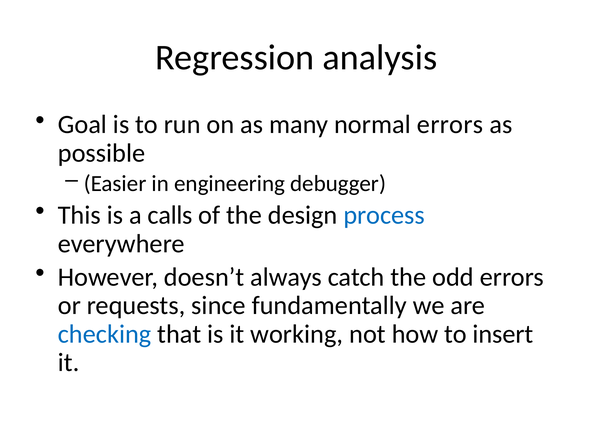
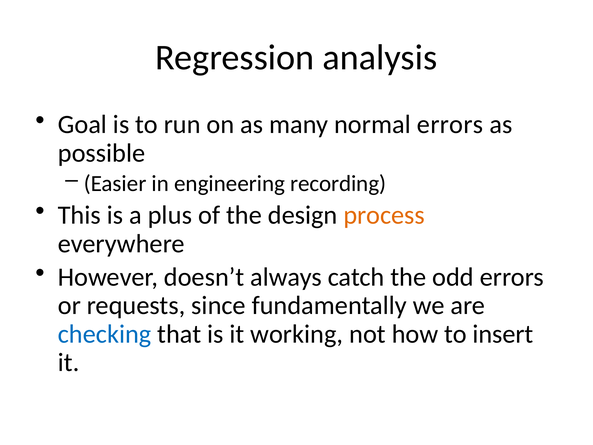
debugger: debugger -> recording (338, 183)
calls: calls -> plus (170, 215)
process colour: blue -> orange (384, 215)
